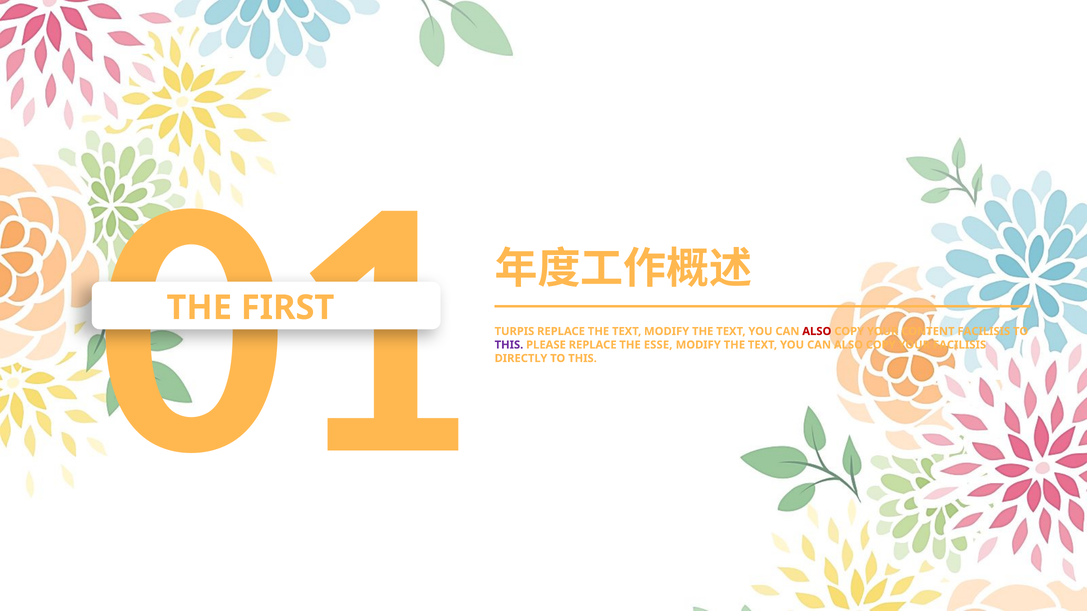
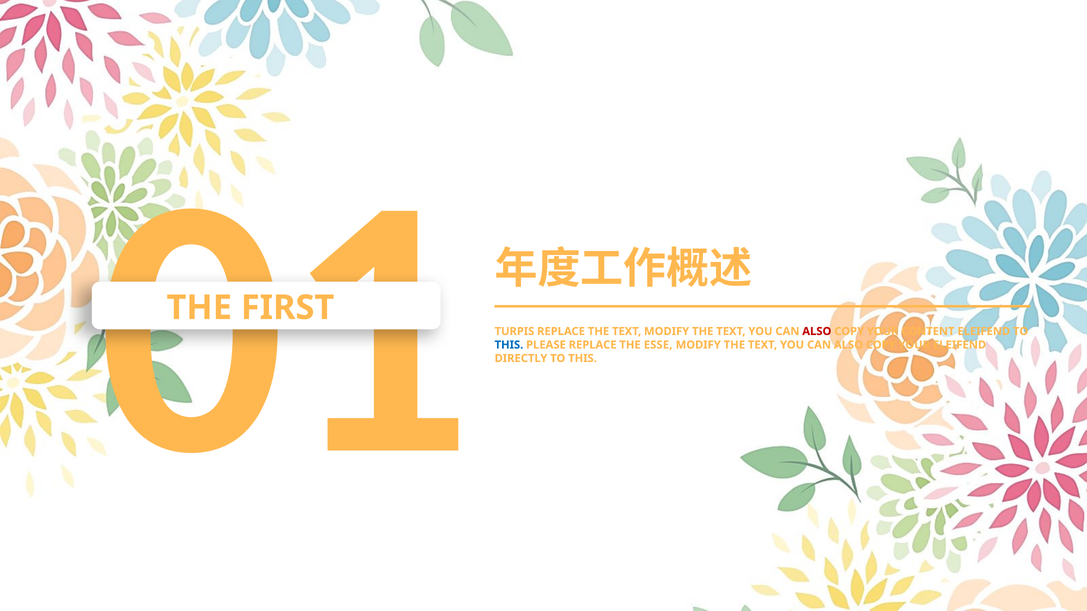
CONTENT FACILISIS: FACILISIS -> ELEIFEND (984, 332)
THIS colour: purple -> blue (509, 345)
YOUR FACILISIS: FACILISIS -> ELEIFEND (960, 345)
